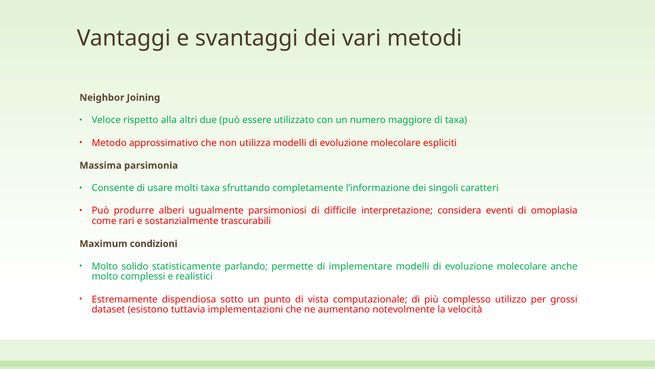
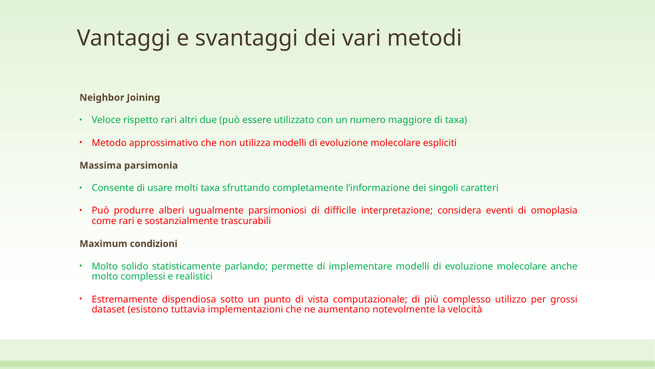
rispetto alla: alla -> rari (169, 120)
